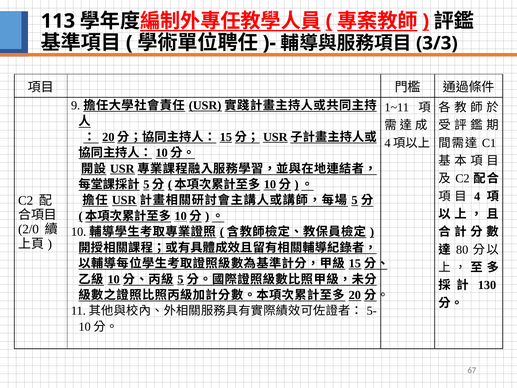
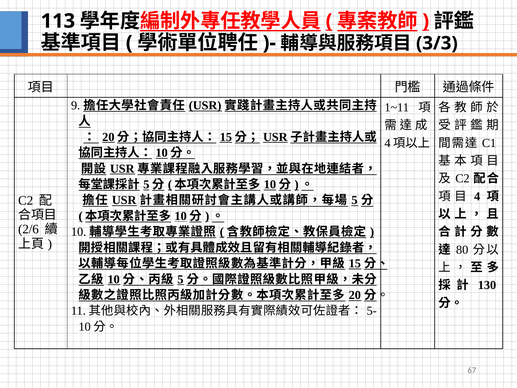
2/0: 2/0 -> 2/6 (28, 229)
